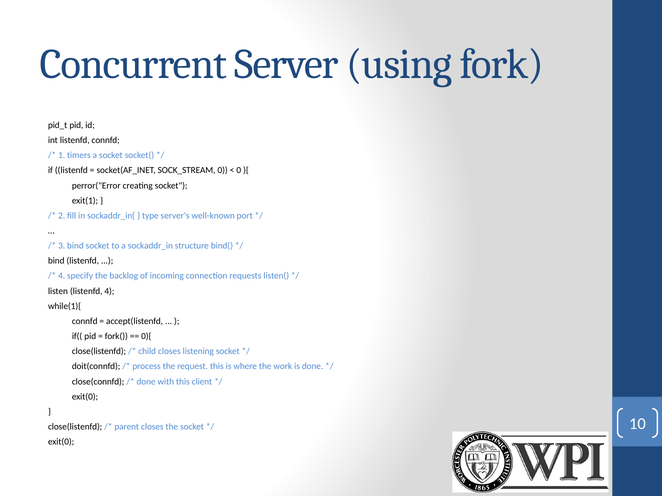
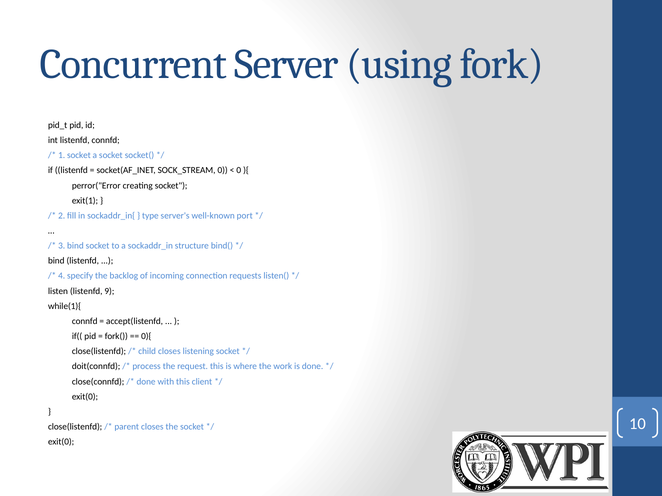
1 timers: timers -> socket (79, 156)
listenfd 4: 4 -> 9 (109, 291)
